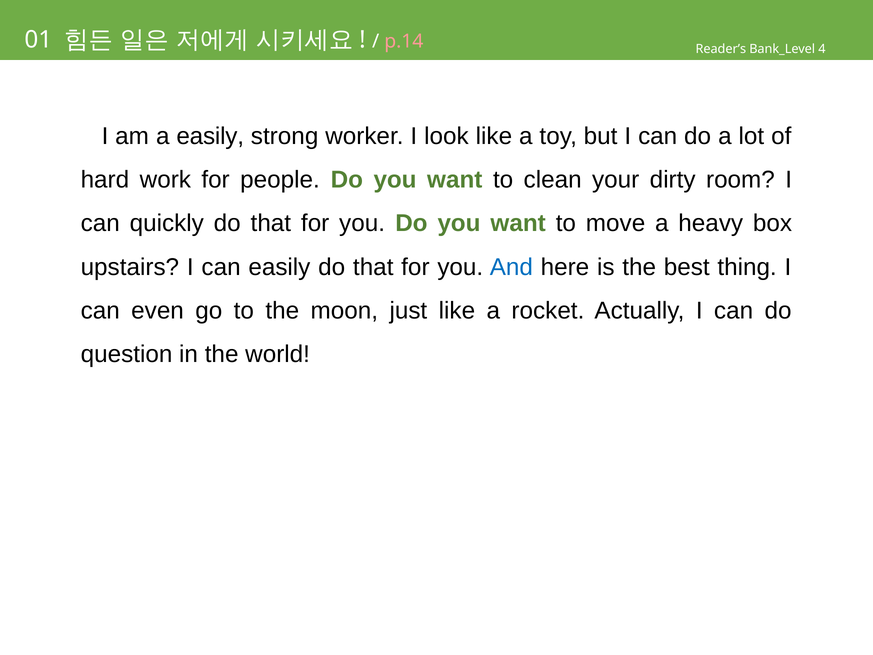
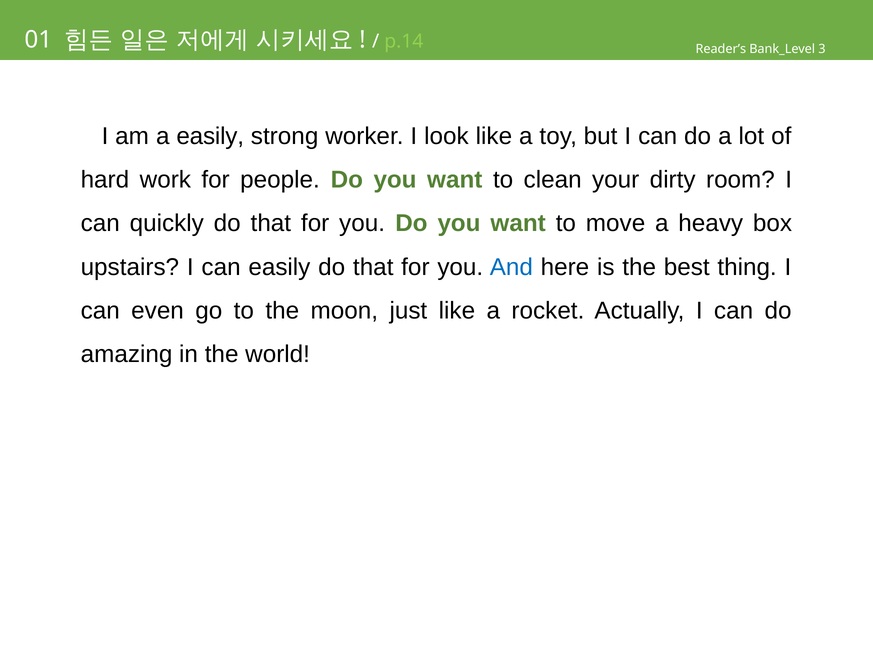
p.14 colour: pink -> light green (404, 41)
4: 4 -> 3 (822, 49)
question: question -> amazing (127, 354)
